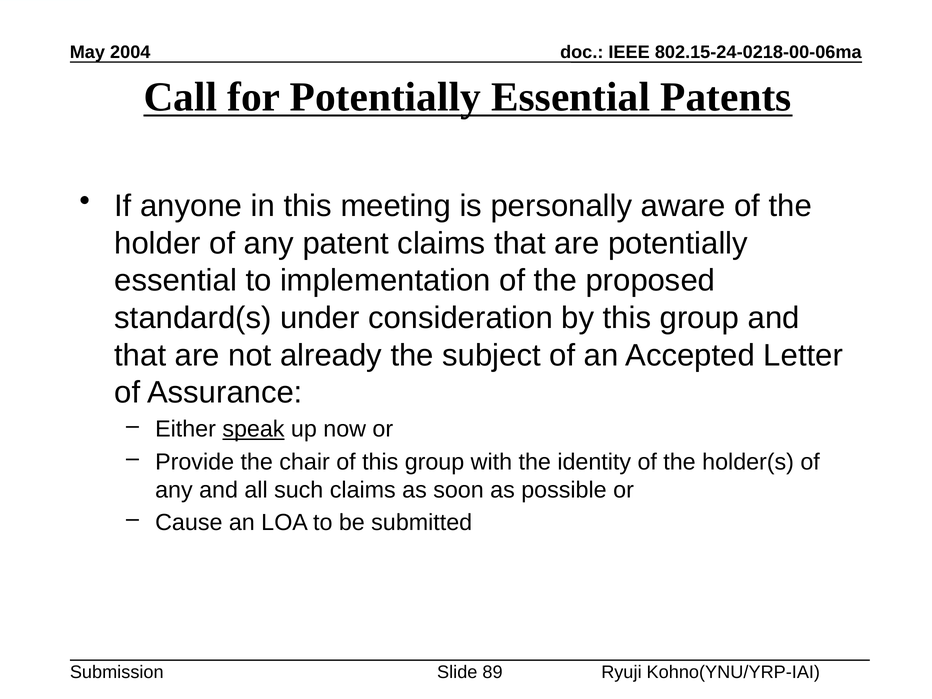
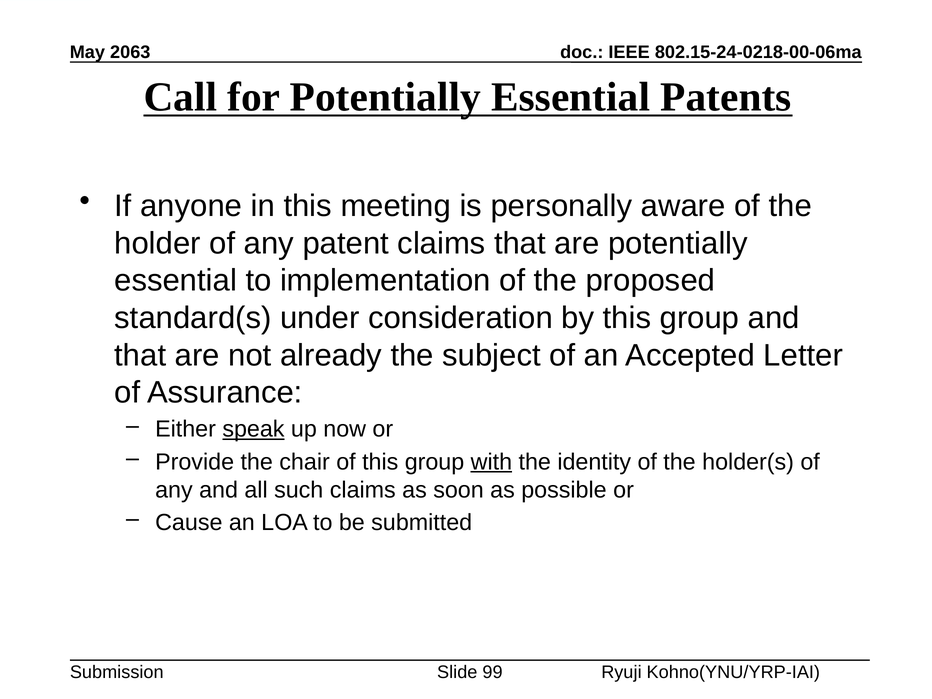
2004: 2004 -> 2063 (130, 52)
with underline: none -> present (491, 462)
89: 89 -> 99 (493, 672)
